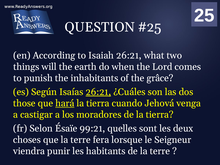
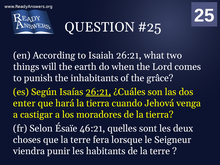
those: those -> enter (24, 103)
hará underline: present -> none (65, 103)
99:21: 99:21 -> 46:21 (92, 128)
